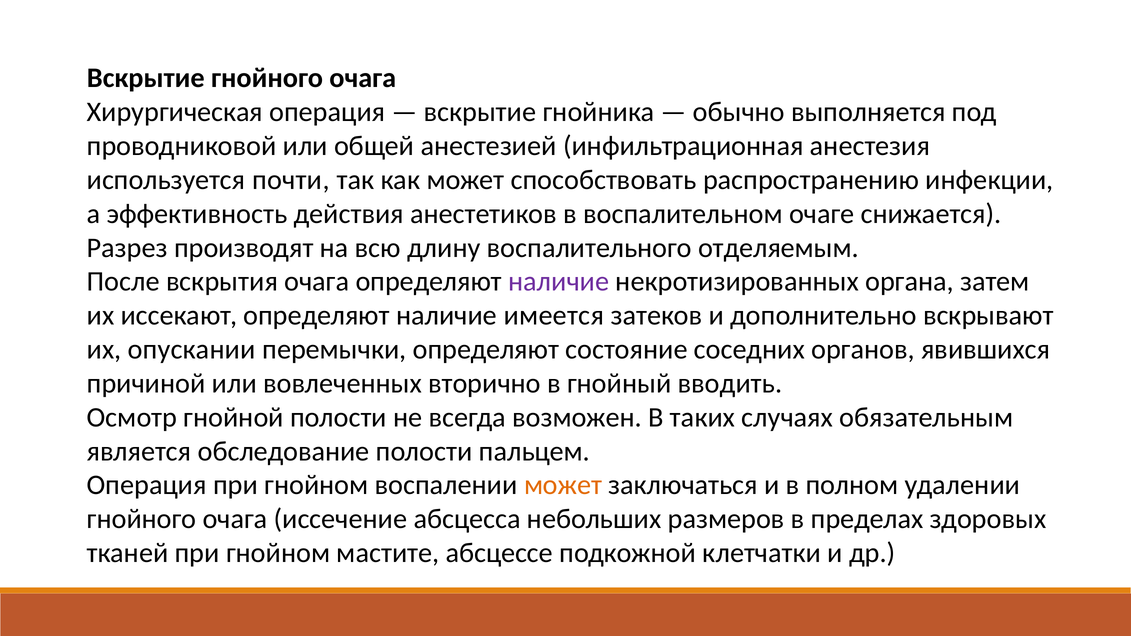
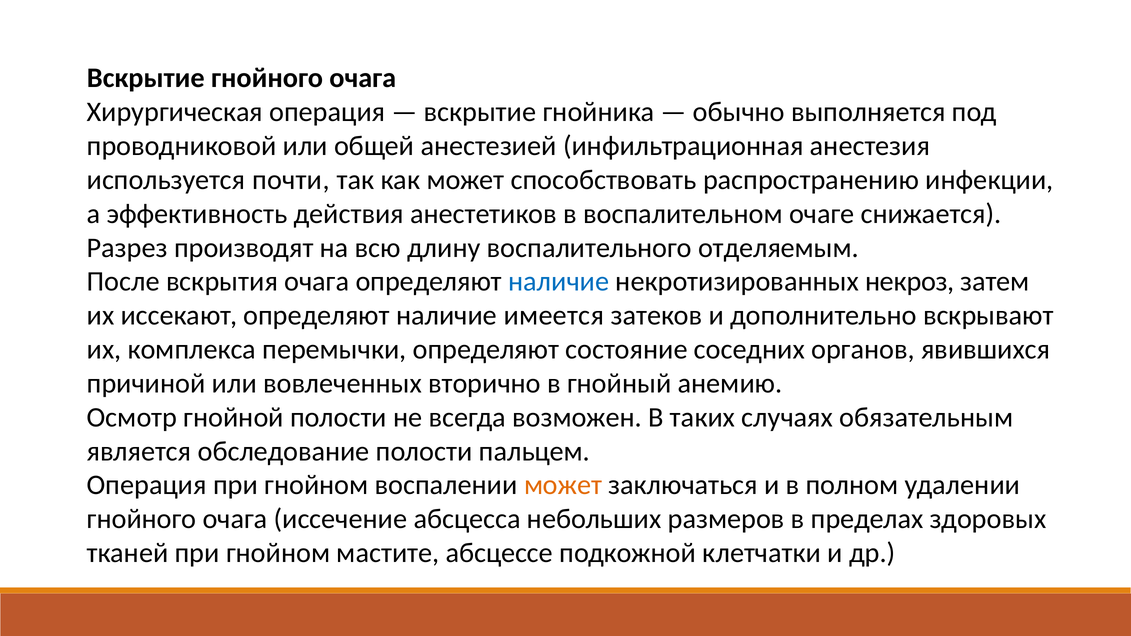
наличие colour: purple -> blue (559, 282)
органа: органа -> некроз (910, 282)
опускании: опускании -> комплекса (192, 350)
вводить: вводить -> анемию (730, 383)
